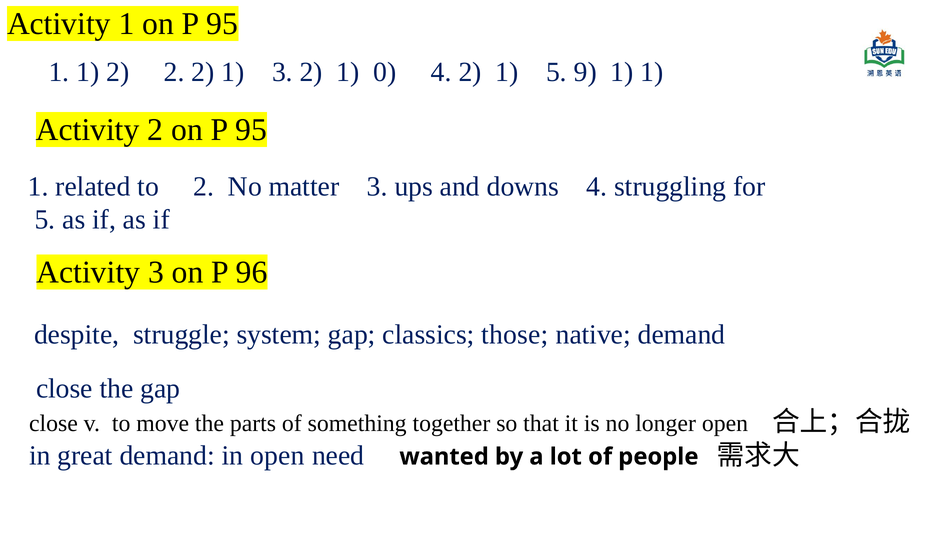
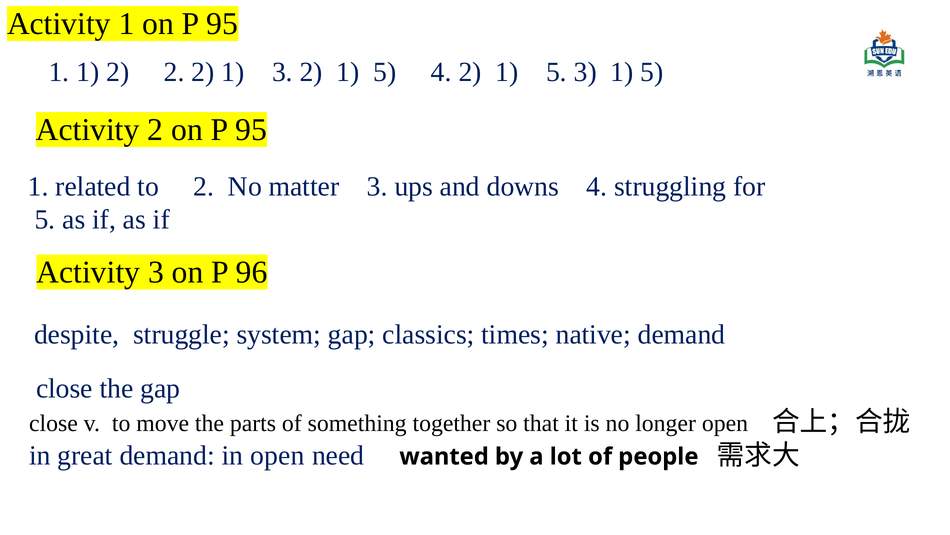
3 2 1 0: 0 -> 5 (385, 72)
5 9: 9 -> 3 (585, 72)
1: 1 -> 5 (652, 72)
those: those -> times (515, 334)
